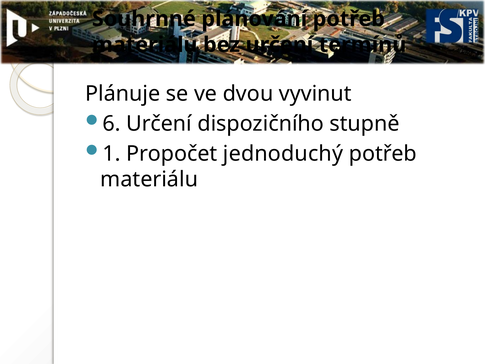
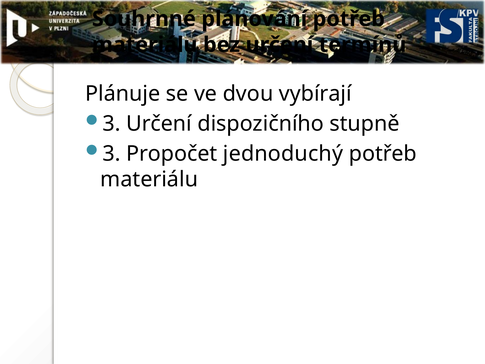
vyvinut: vyvinut -> vybírají (315, 94)
6: 6 -> 3 (112, 124)
1: 1 -> 3 (112, 153)
